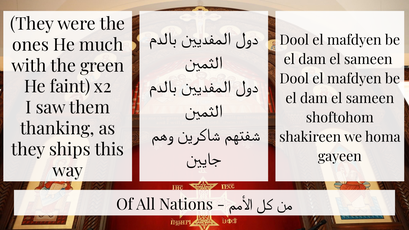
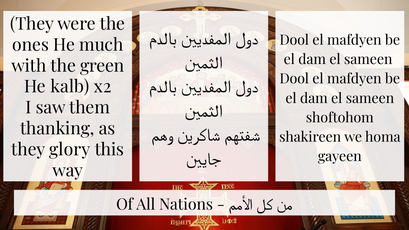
faint: faint -> kalb (70, 87)
ships: ships -> glory (70, 150)
